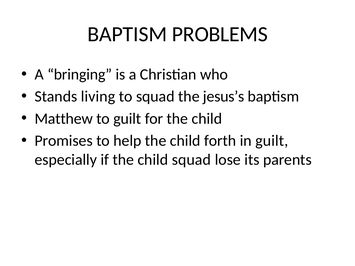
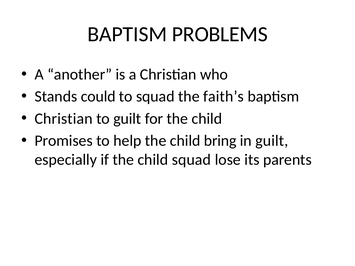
bringing: bringing -> another (80, 74)
living: living -> could (98, 97)
jesus’s: jesus’s -> faith’s (224, 97)
Matthew: Matthew -> Christian (64, 119)
forth: forth -> bring (220, 141)
